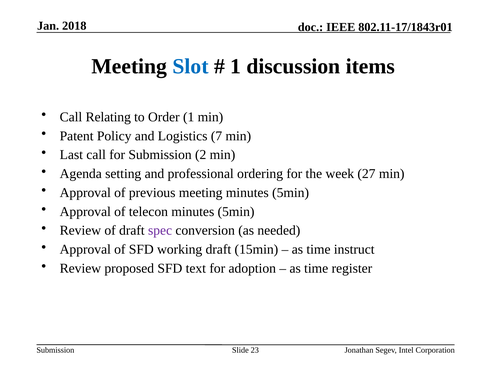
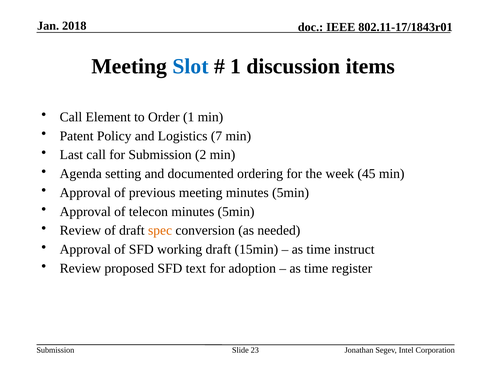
Relating: Relating -> Element (108, 117)
professional: professional -> documented (201, 174)
27: 27 -> 45 (367, 174)
spec colour: purple -> orange (160, 231)
